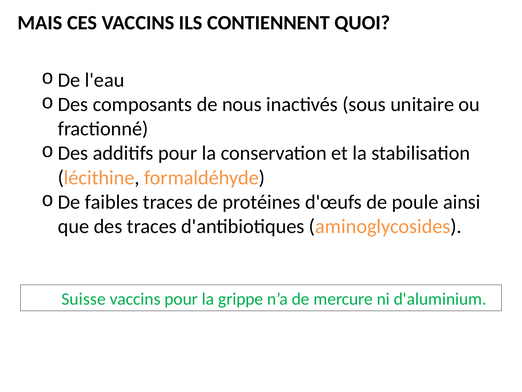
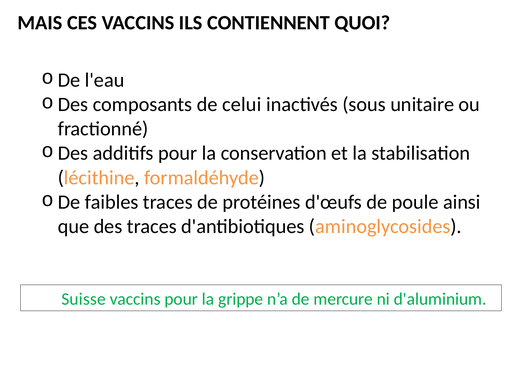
nous: nous -> celui (242, 104)
